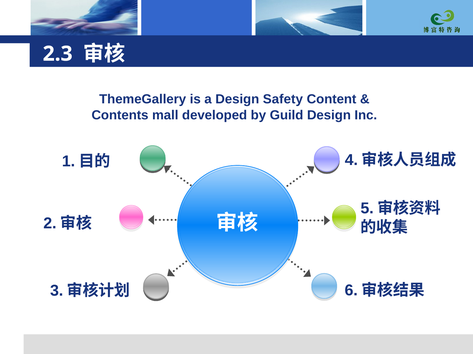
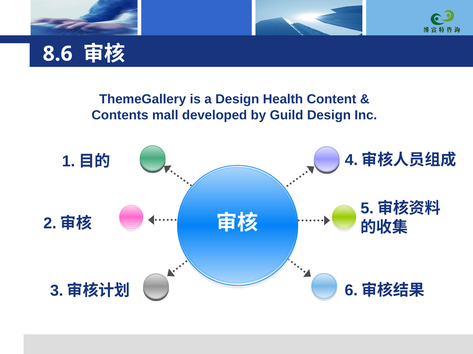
2.3: 2.3 -> 8.6 (58, 54)
Safety: Safety -> Health (283, 99)
